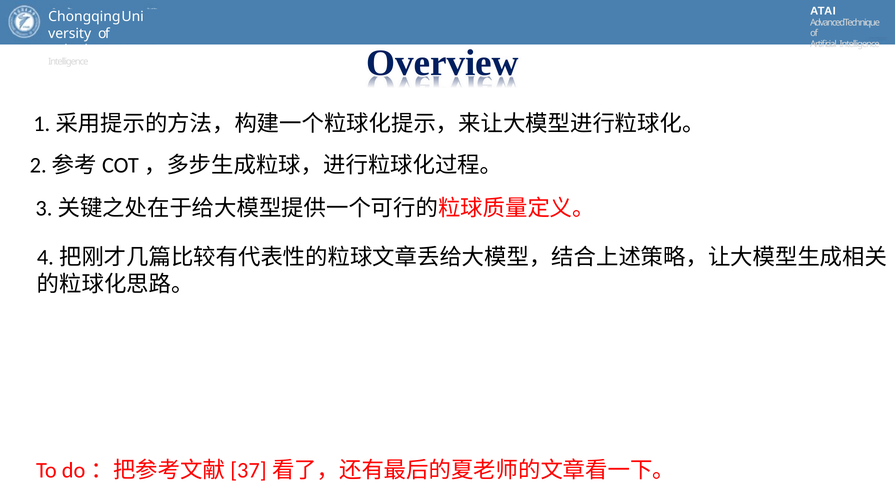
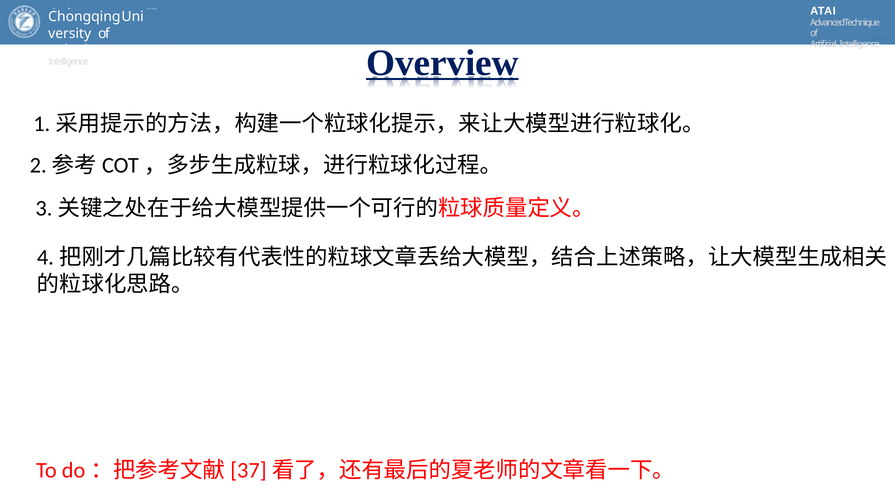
Overview underline: none -> present (442, 63)
